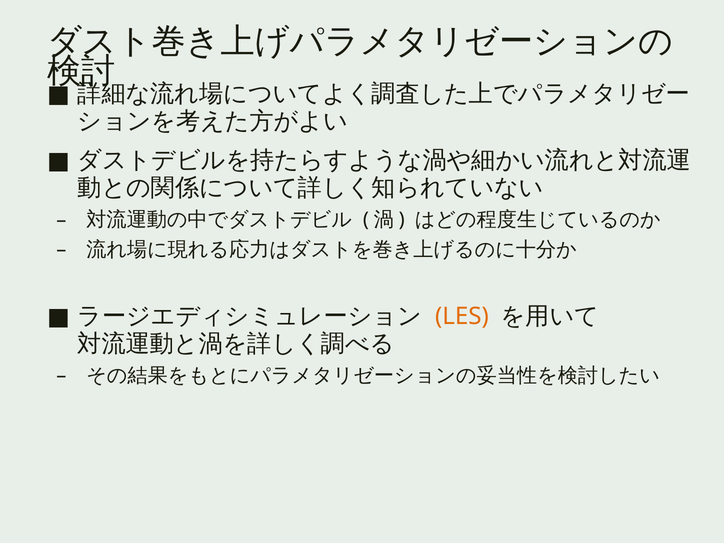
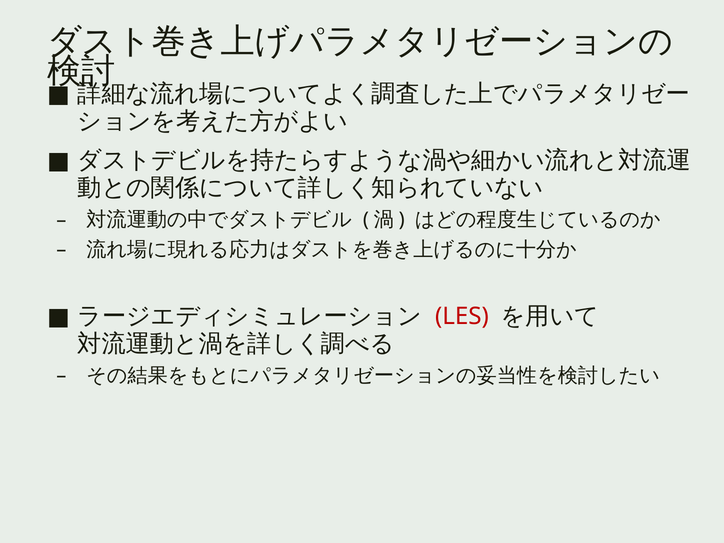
LES colour: orange -> red (462, 316)
